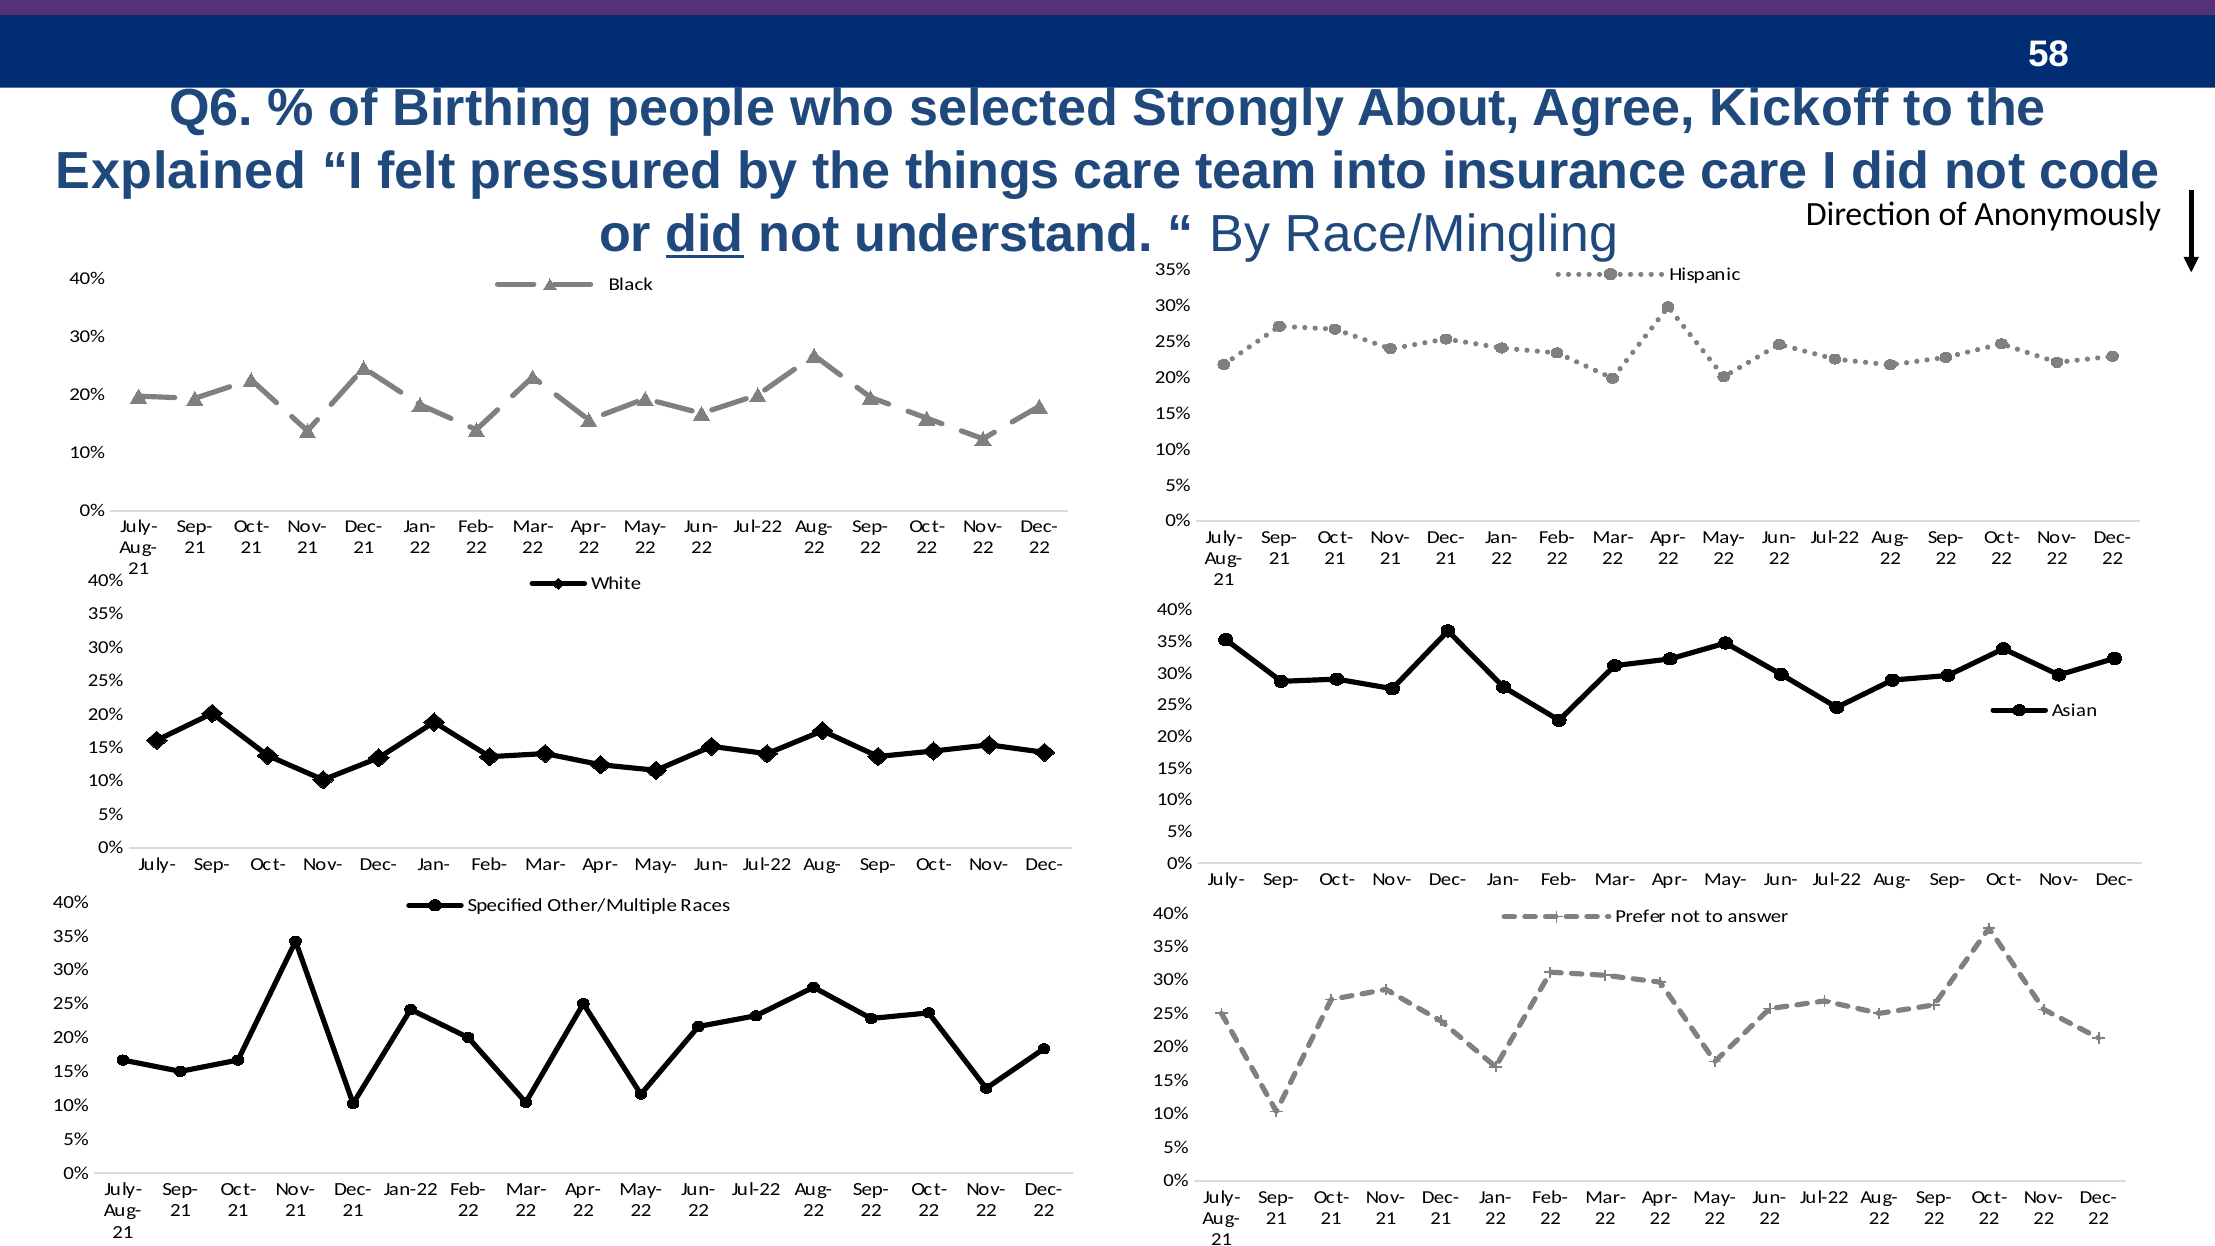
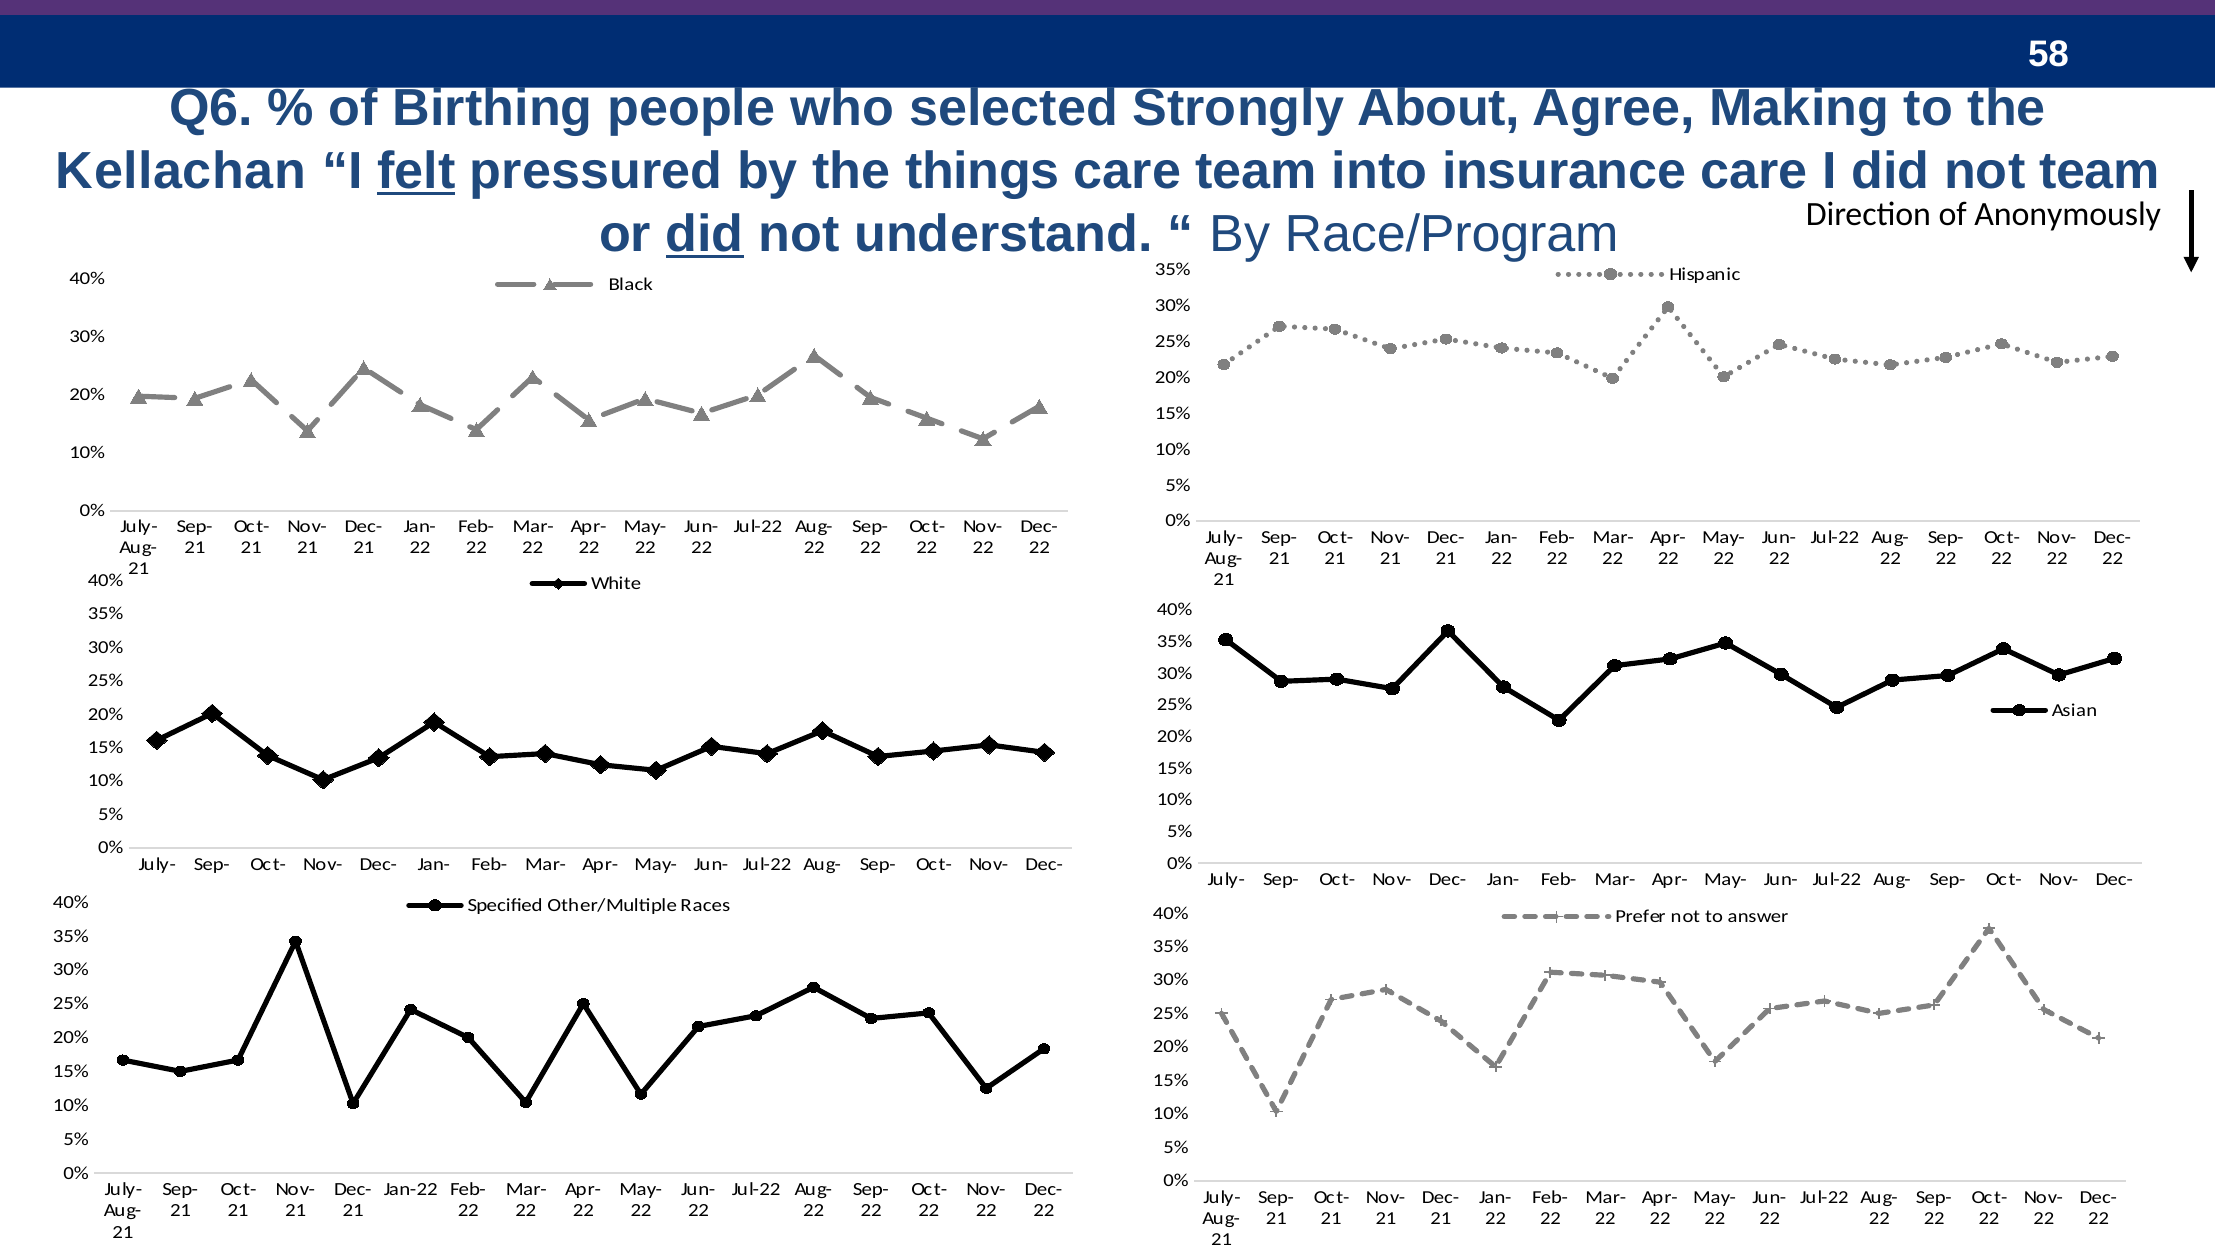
Kickoff: Kickoff -> Making (1799, 108)
Explained: Explained -> Kellachan (181, 171)
felt underline: none -> present (416, 171)
not code: code -> team (2100, 171)
Race/Mingling: Race/Mingling -> Race/Program (1452, 234)
